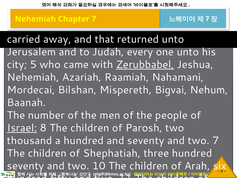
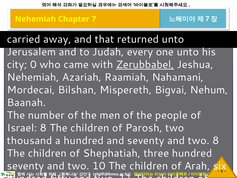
5: 5 -> 0 (33, 65)
Israel underline: present -> none (22, 128)
two 7: 7 -> 8 (216, 140)
